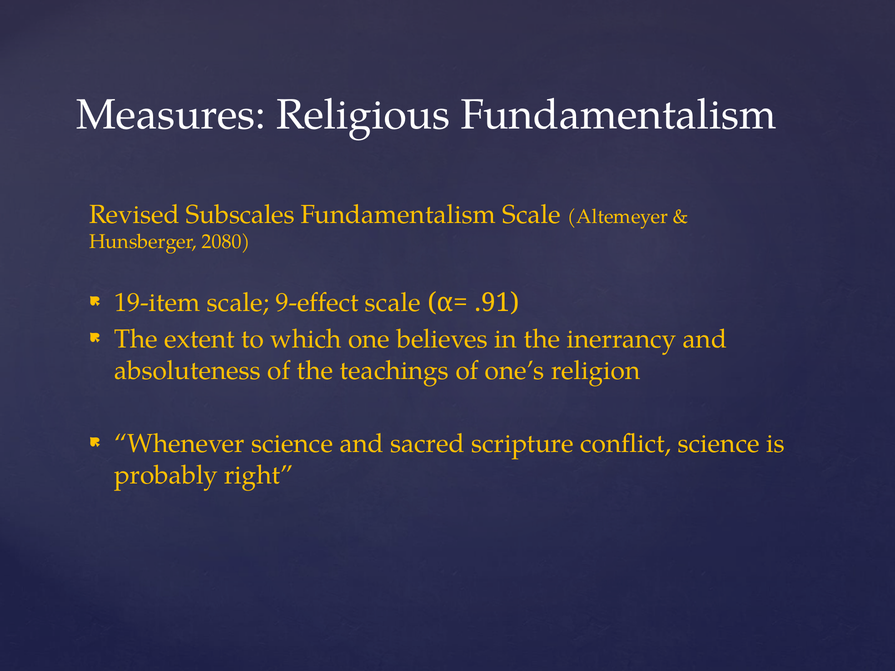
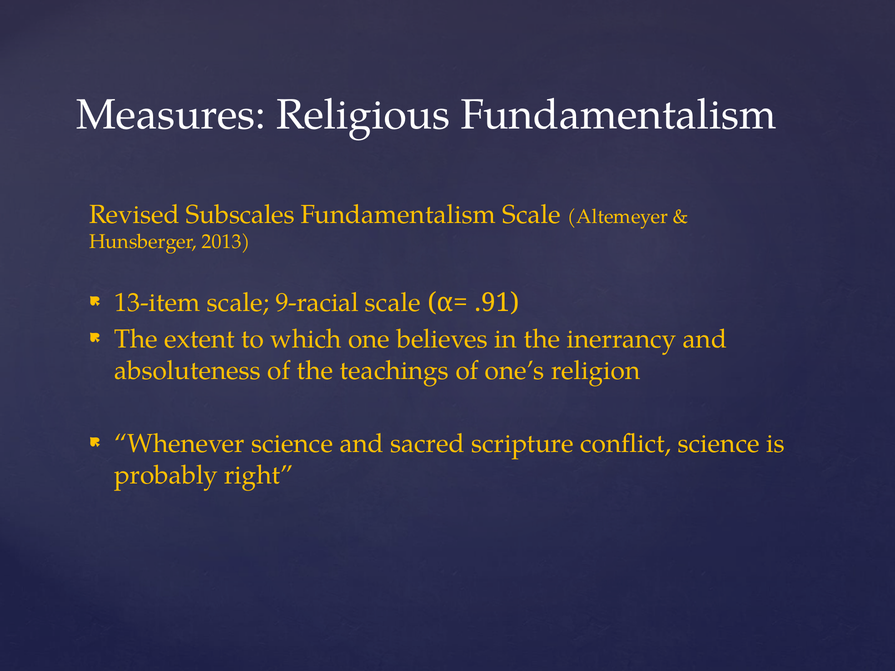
2080: 2080 -> 2013 (226, 242)
19-item: 19-item -> 13-item (157, 303)
9-effect: 9-effect -> 9-racial (317, 303)
